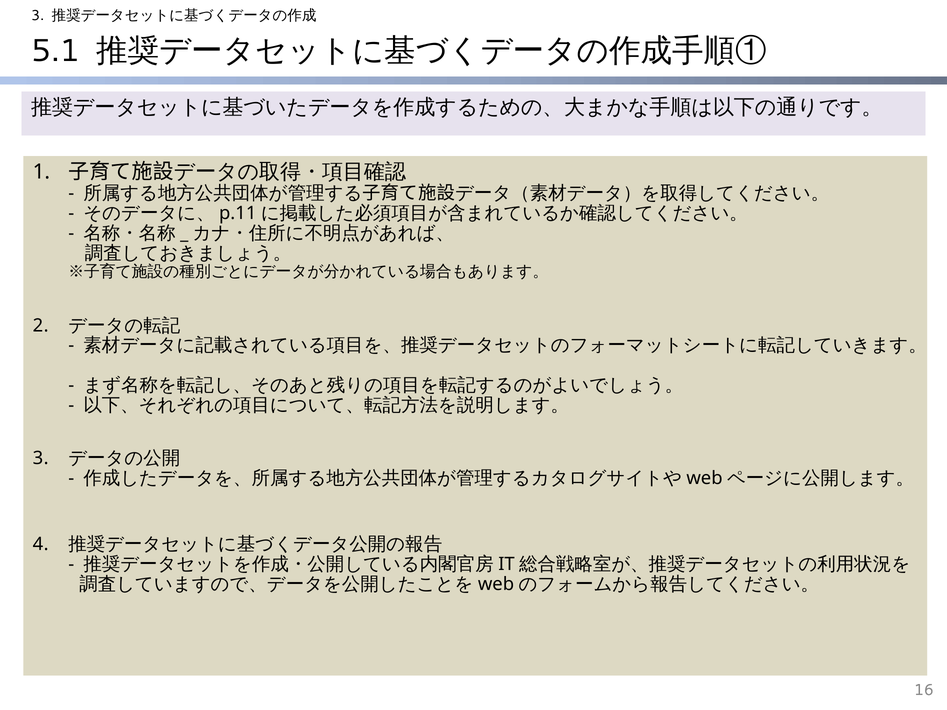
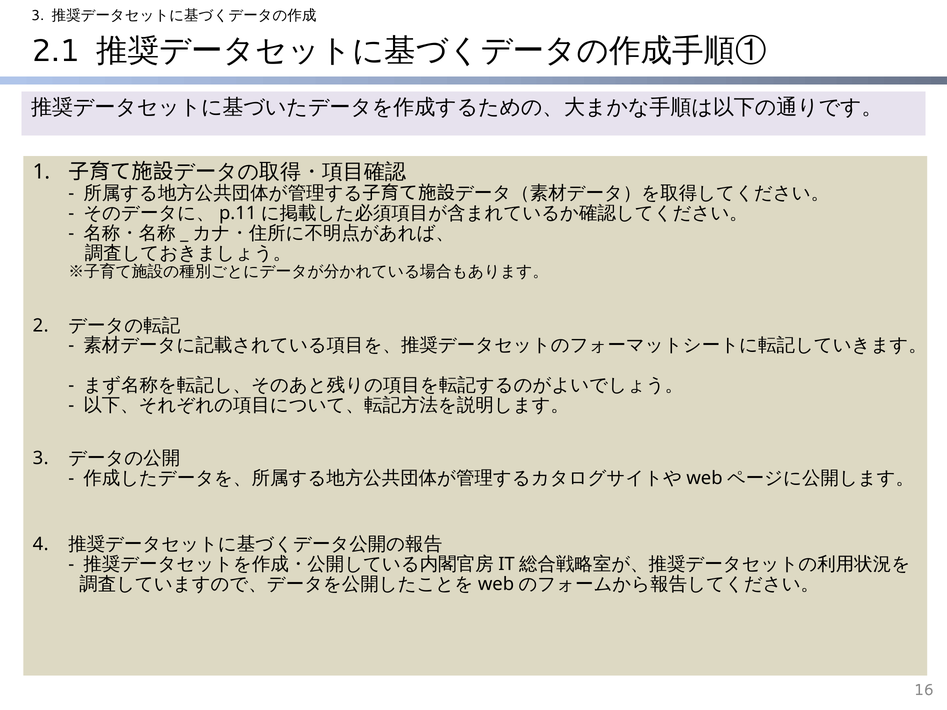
5.1: 5.1 -> 2.1 (55, 51)
